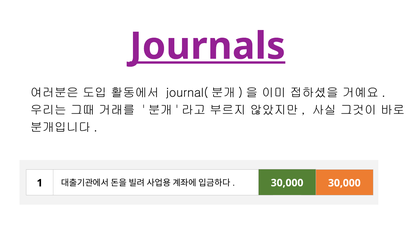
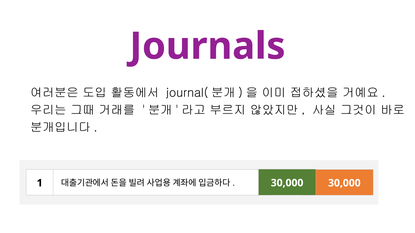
Journals underline: present -> none (207, 46)
